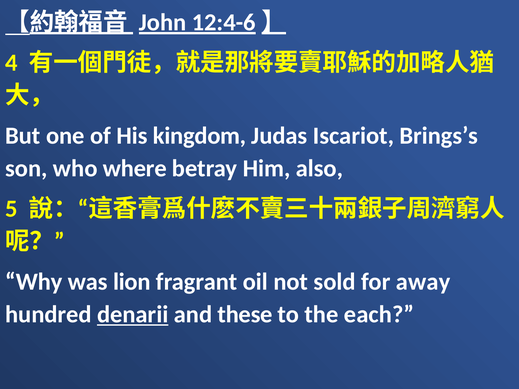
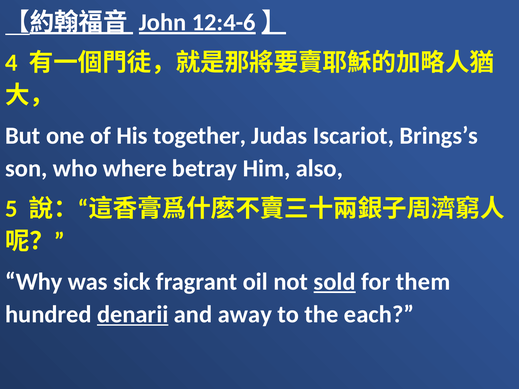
kingdom: kingdom -> together (200, 136)
lion: lion -> sick (132, 282)
sold underline: none -> present (335, 282)
away: away -> them (423, 282)
these: these -> away (245, 315)
